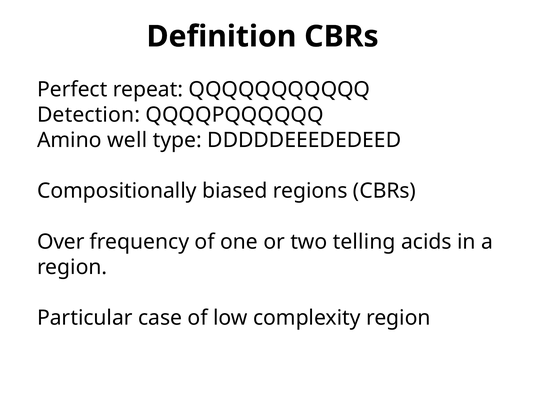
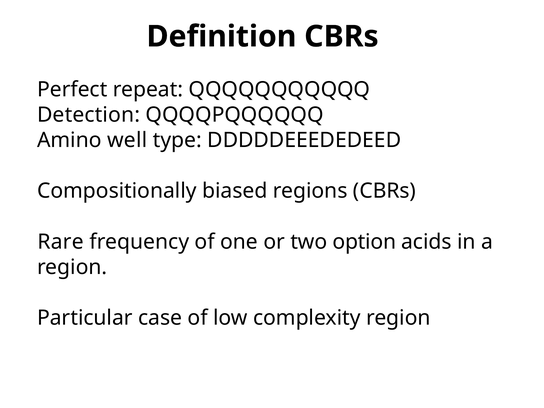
Over: Over -> Rare (61, 242)
telling: telling -> option (364, 242)
